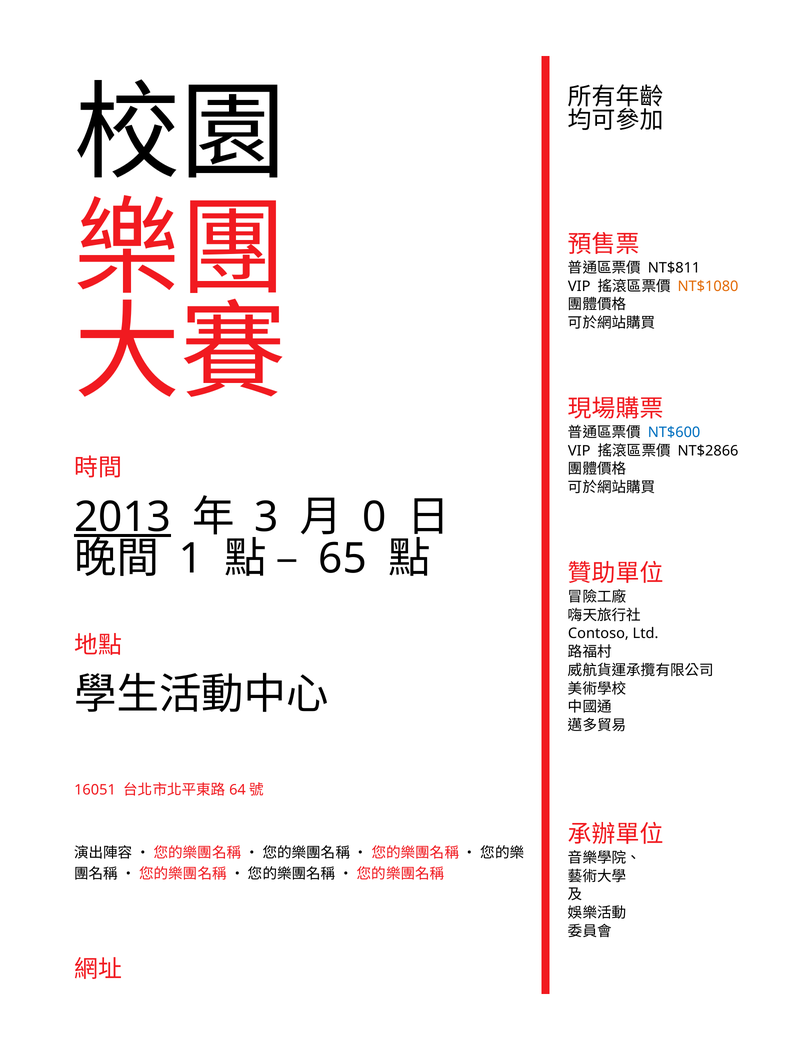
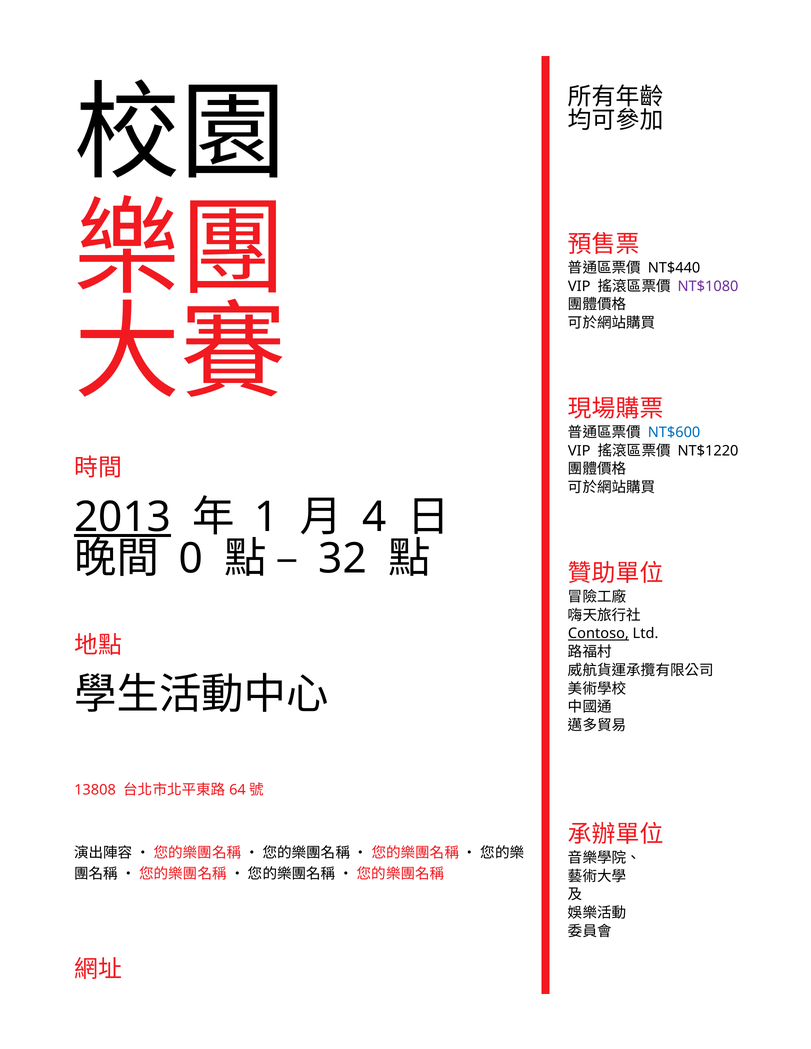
NT$811: NT$811 -> NT$440 (674, 268)
NT$1080 colour: orange -> purple (708, 286)
NT$2866: NT$2866 -> NT$1220 (708, 451)
3: 3 -> 1 (267, 518)
0: 0 -> 4 (374, 518)
1: 1 -> 0 (191, 559)
65: 65 -> 32 (343, 559)
Contoso underline: none -> present (598, 634)
16051: 16051 -> 13808 (95, 790)
